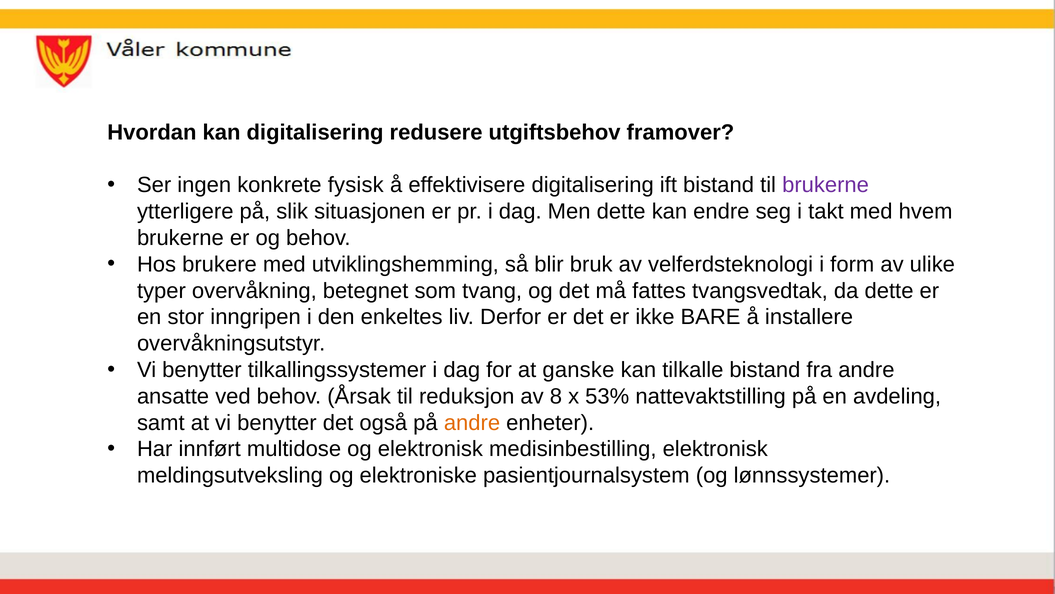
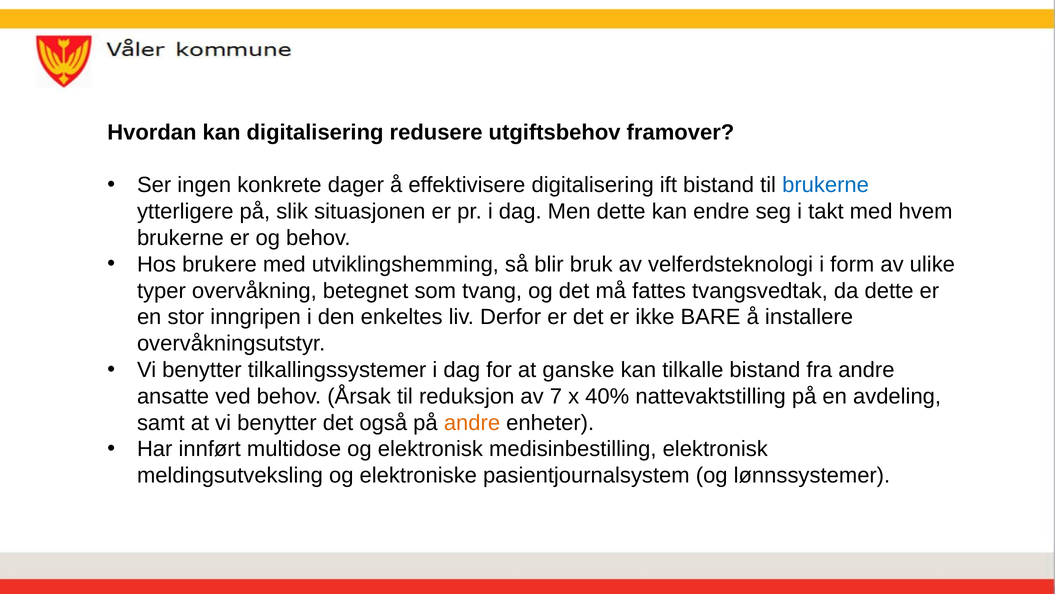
fysisk: fysisk -> dager (356, 185)
brukerne colour: purple -> blue (826, 185)
8: 8 -> 7 (556, 396)
53%: 53% -> 40% (607, 396)
